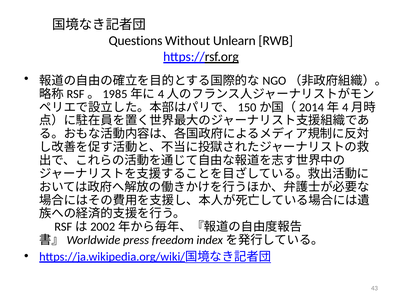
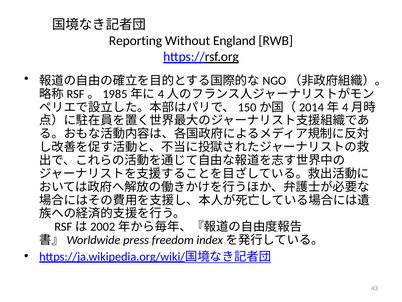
Questions: Questions -> Reporting (136, 41)
Unlearn: Unlearn -> England (234, 41)
